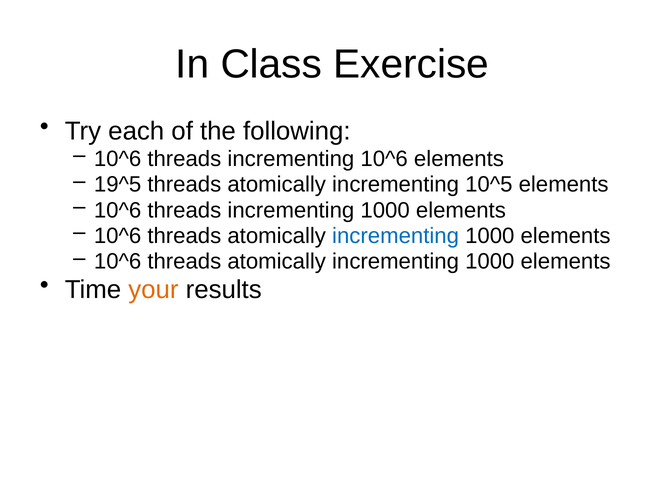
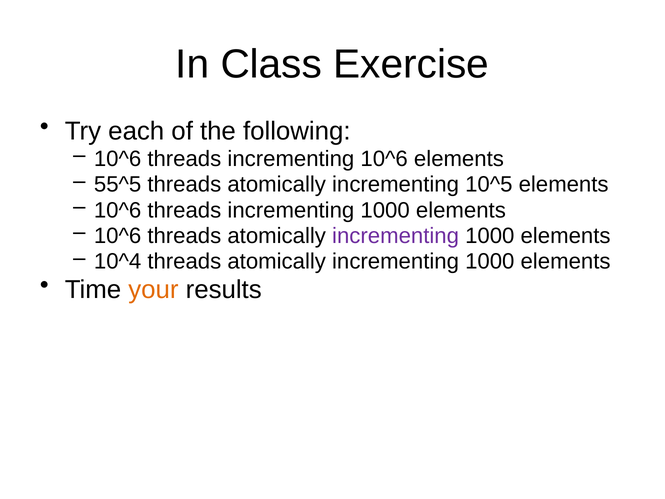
19^5: 19^5 -> 55^5 (118, 184)
incrementing colour: blue -> purple (396, 236)
10^6: 10^6 -> 10^4 (118, 262)
